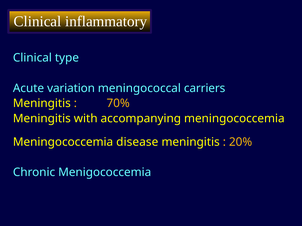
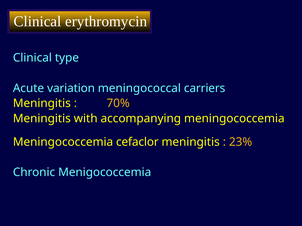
inflammatory: inflammatory -> erythromycin (106, 21)
disease: disease -> cefaclor (137, 142)
20%: 20% -> 23% (241, 142)
